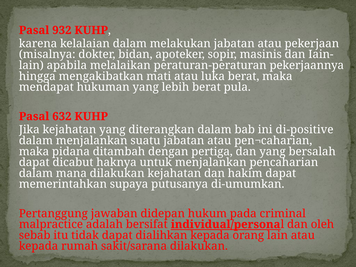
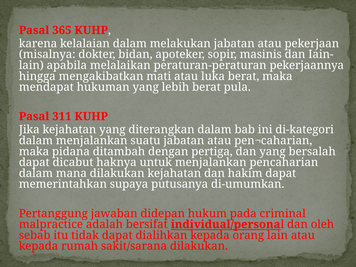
932: 932 -> 365 (62, 30)
632: 632 -> 311 (62, 116)
di-positive: di-positive -> di-kategori (305, 130)
